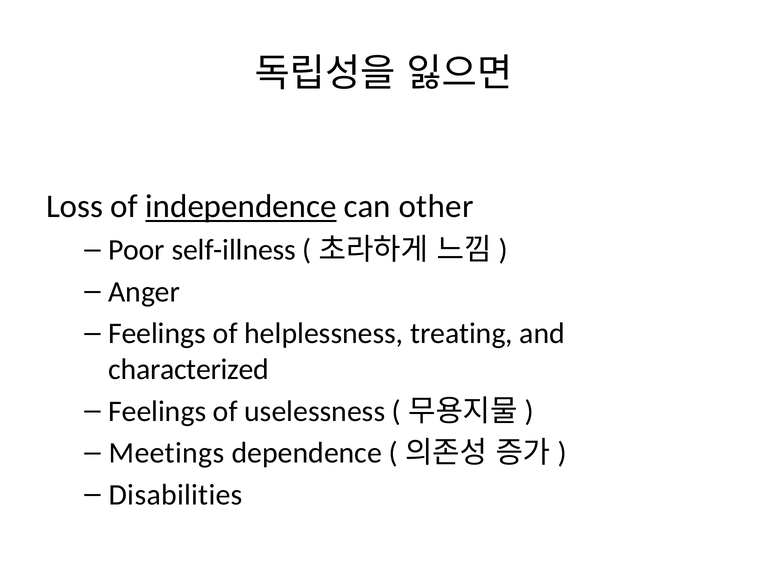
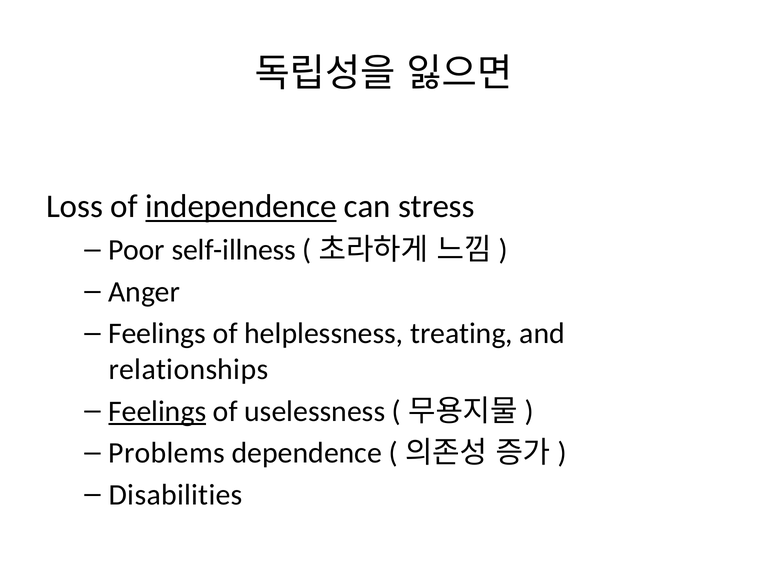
other: other -> stress (436, 207)
characterized: characterized -> relationships (188, 370)
Feelings underline: none -> present (157, 411)
Meetings: Meetings -> Problems (167, 453)
